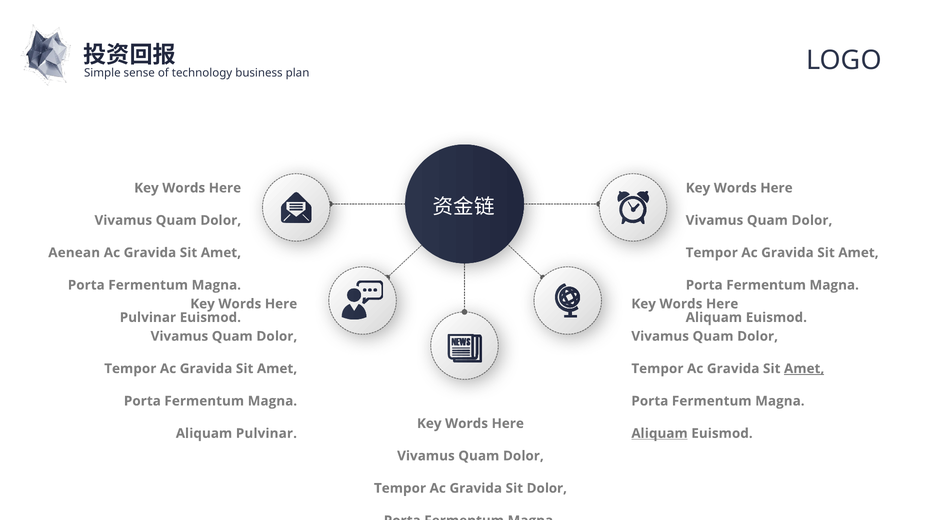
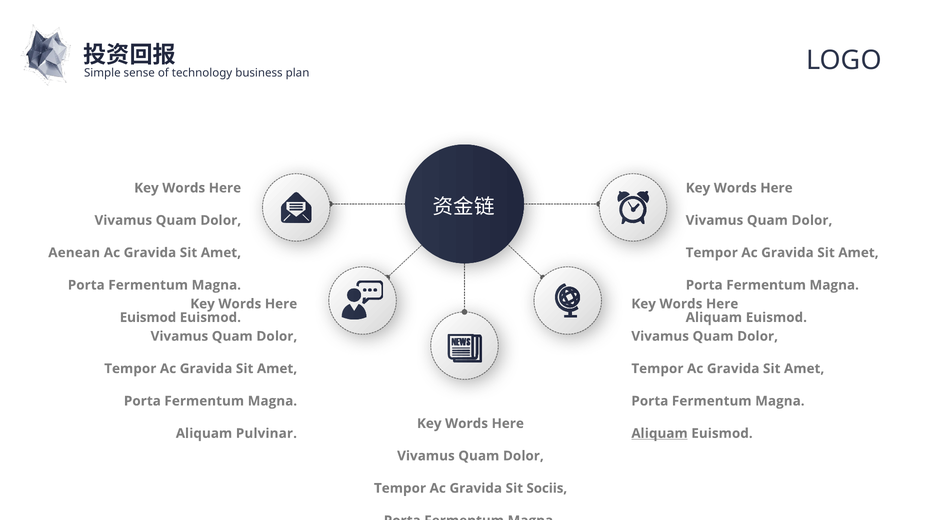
Pulvinar: Pulvinar -> Euismod (148, 318)
Amet underline: present -> none (804, 369)
Sit Dolor: Dolor -> Sociis (547, 489)
